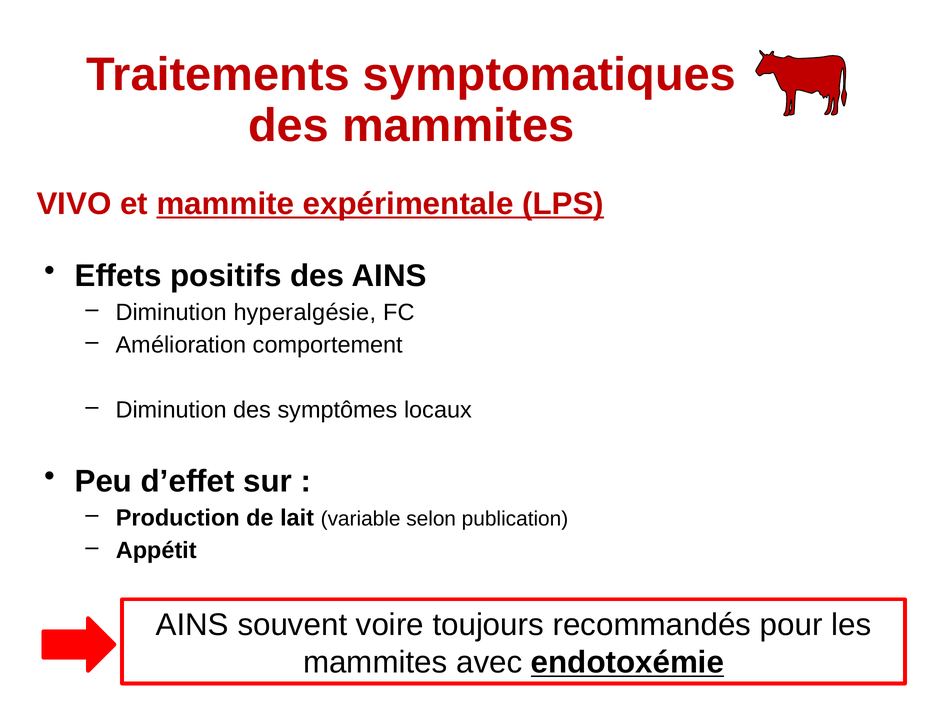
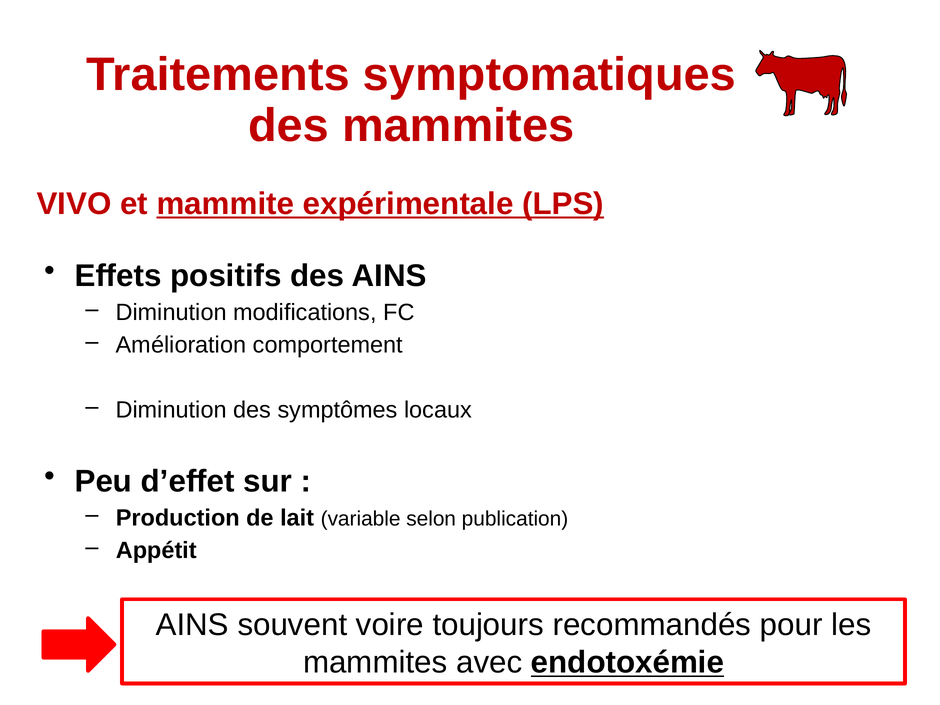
hyperalgésie: hyperalgésie -> modifications (305, 312)
